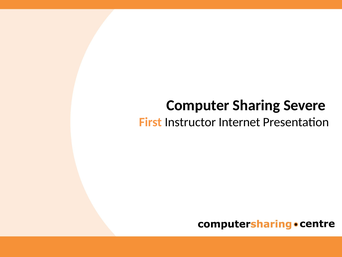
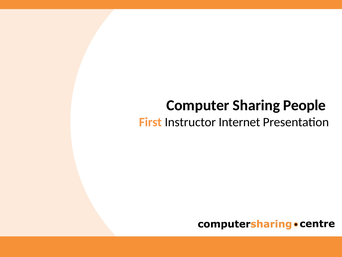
Severe: Severe -> People (305, 105)
